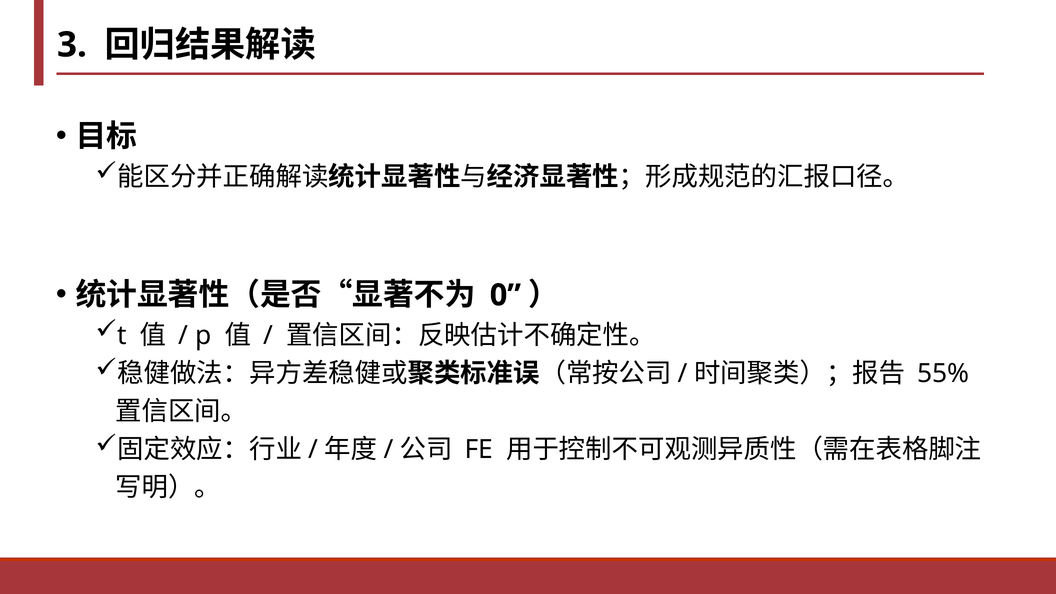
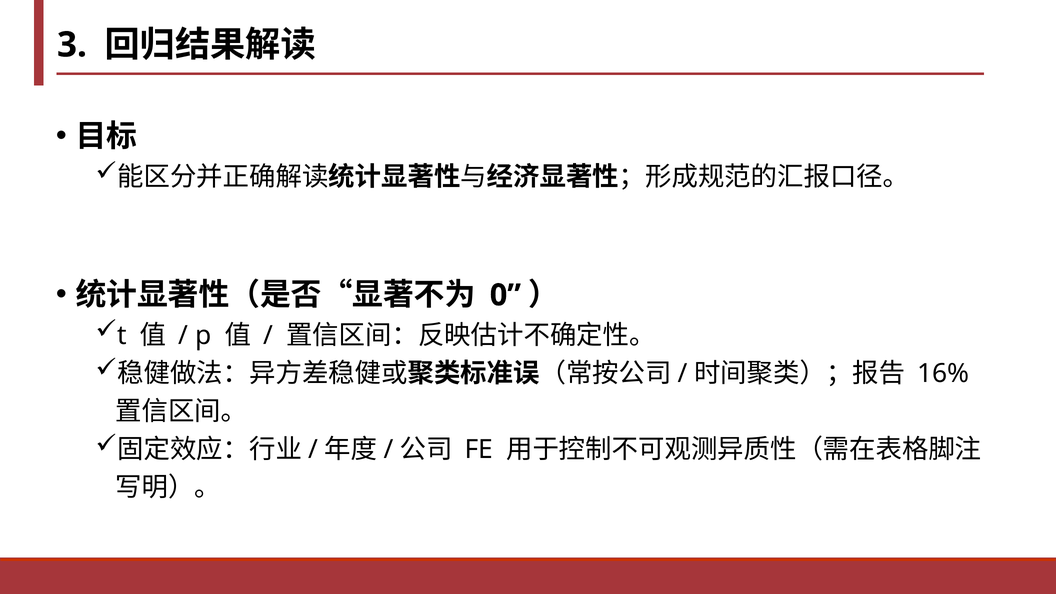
55%: 55% -> 16% (943, 374)
